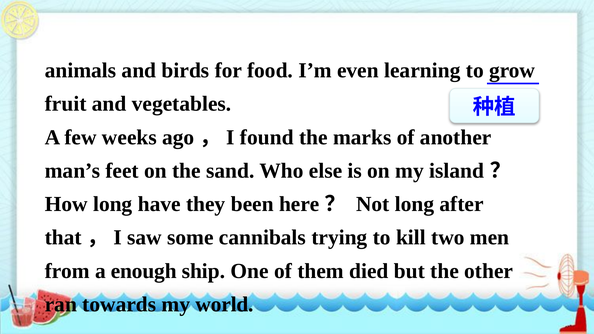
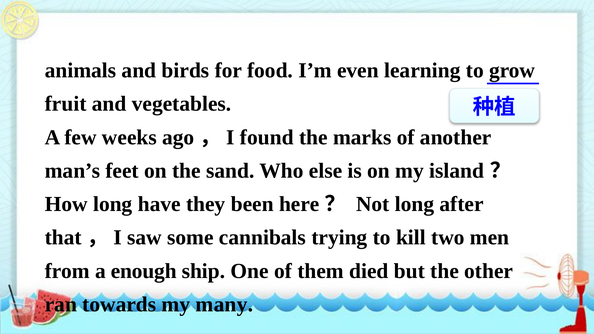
world: world -> many (224, 305)
